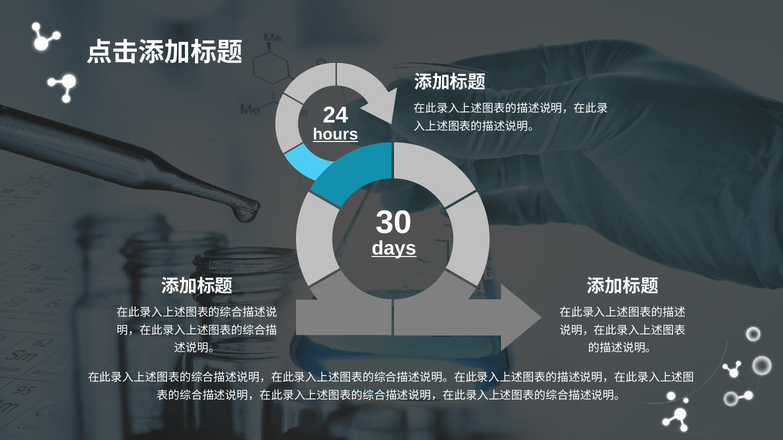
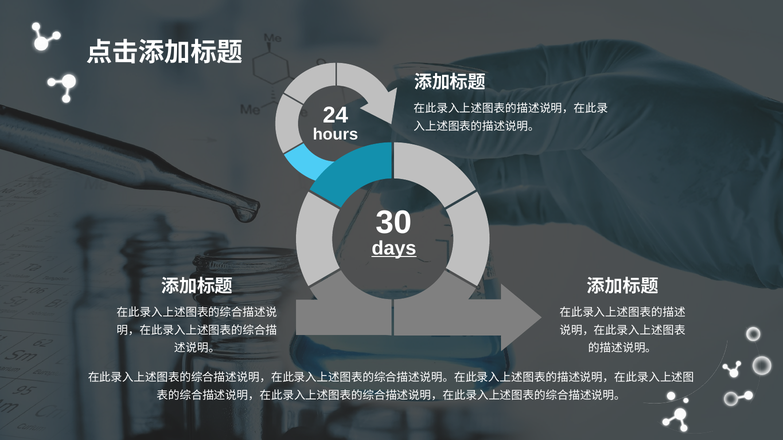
hours underline: present -> none (335, 135)
